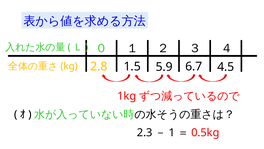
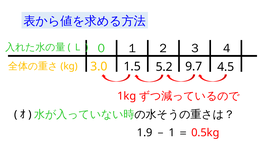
2.8: 2.8 -> 3.0 (99, 66)
5.9: 5.9 -> 5.2 (164, 67)
6.7: 6.7 -> 9.7 (194, 66)
2.3: 2.3 -> 1.9 (145, 132)
